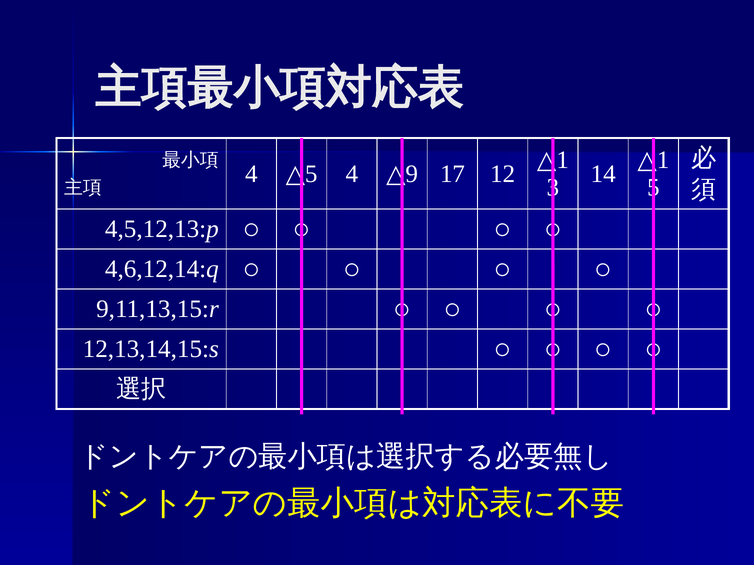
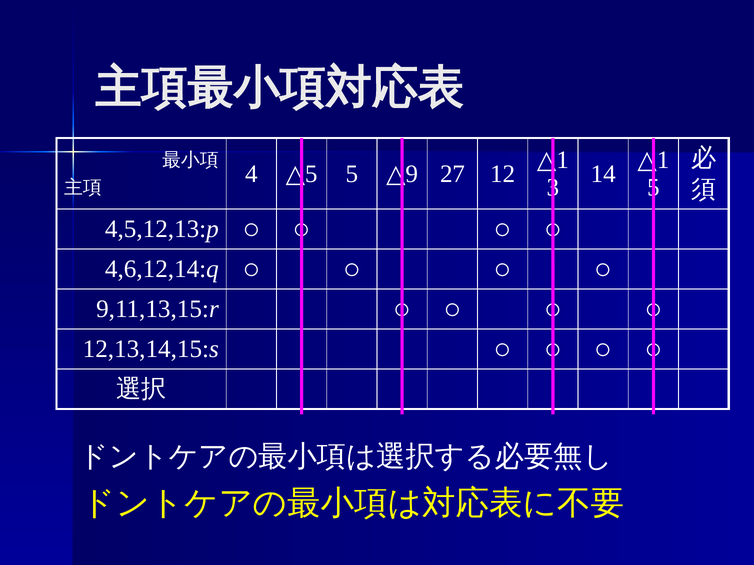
4: 4 -> 5 (352, 174)
17: 17 -> 27 (452, 174)
